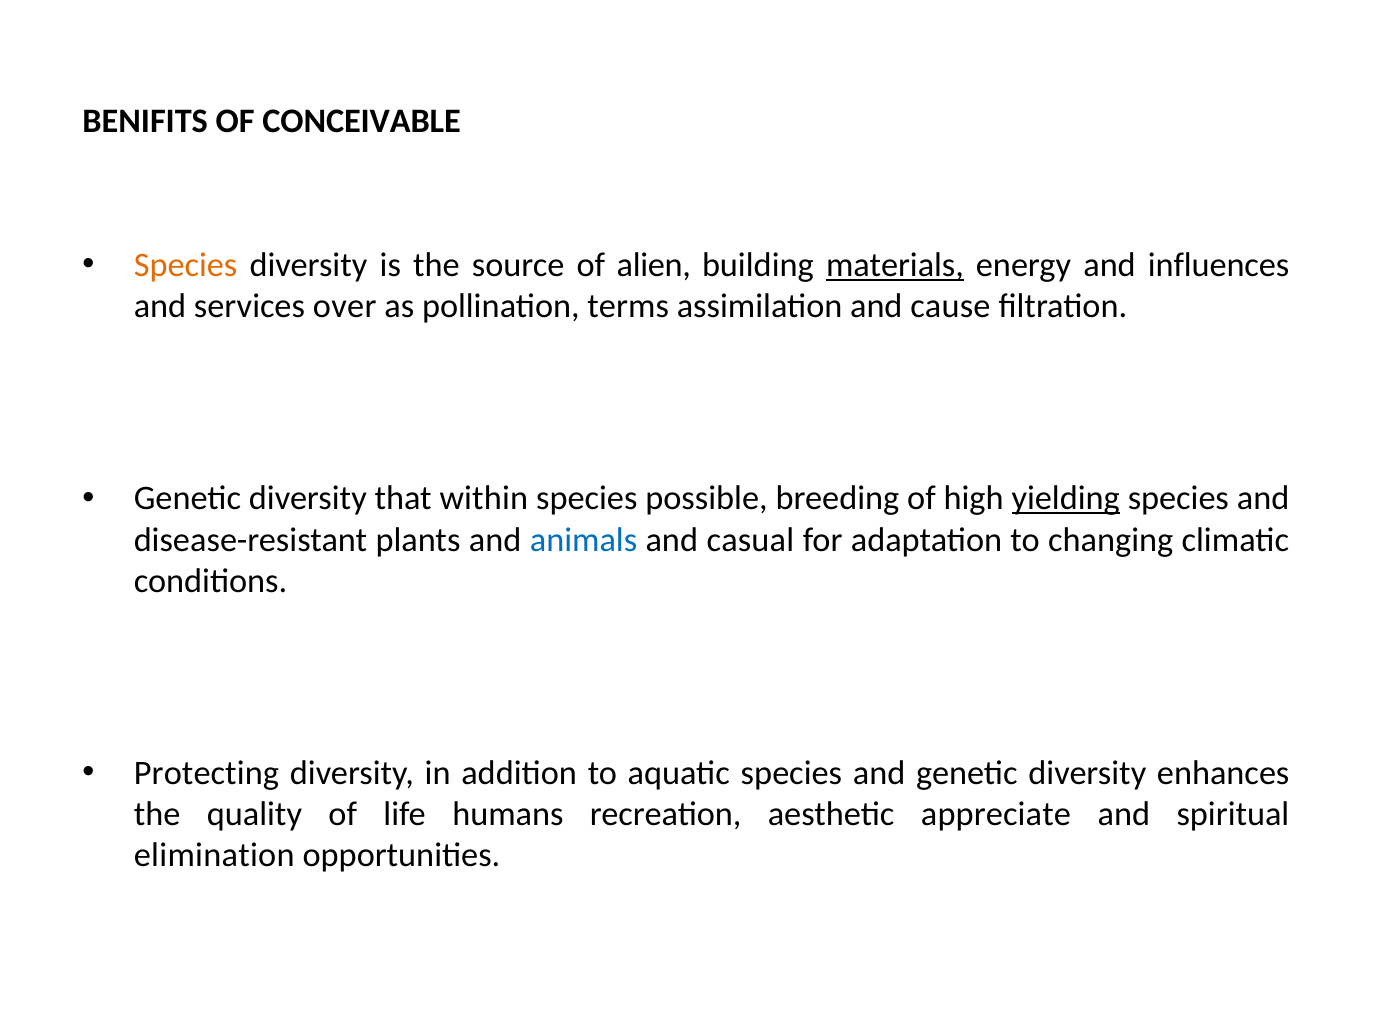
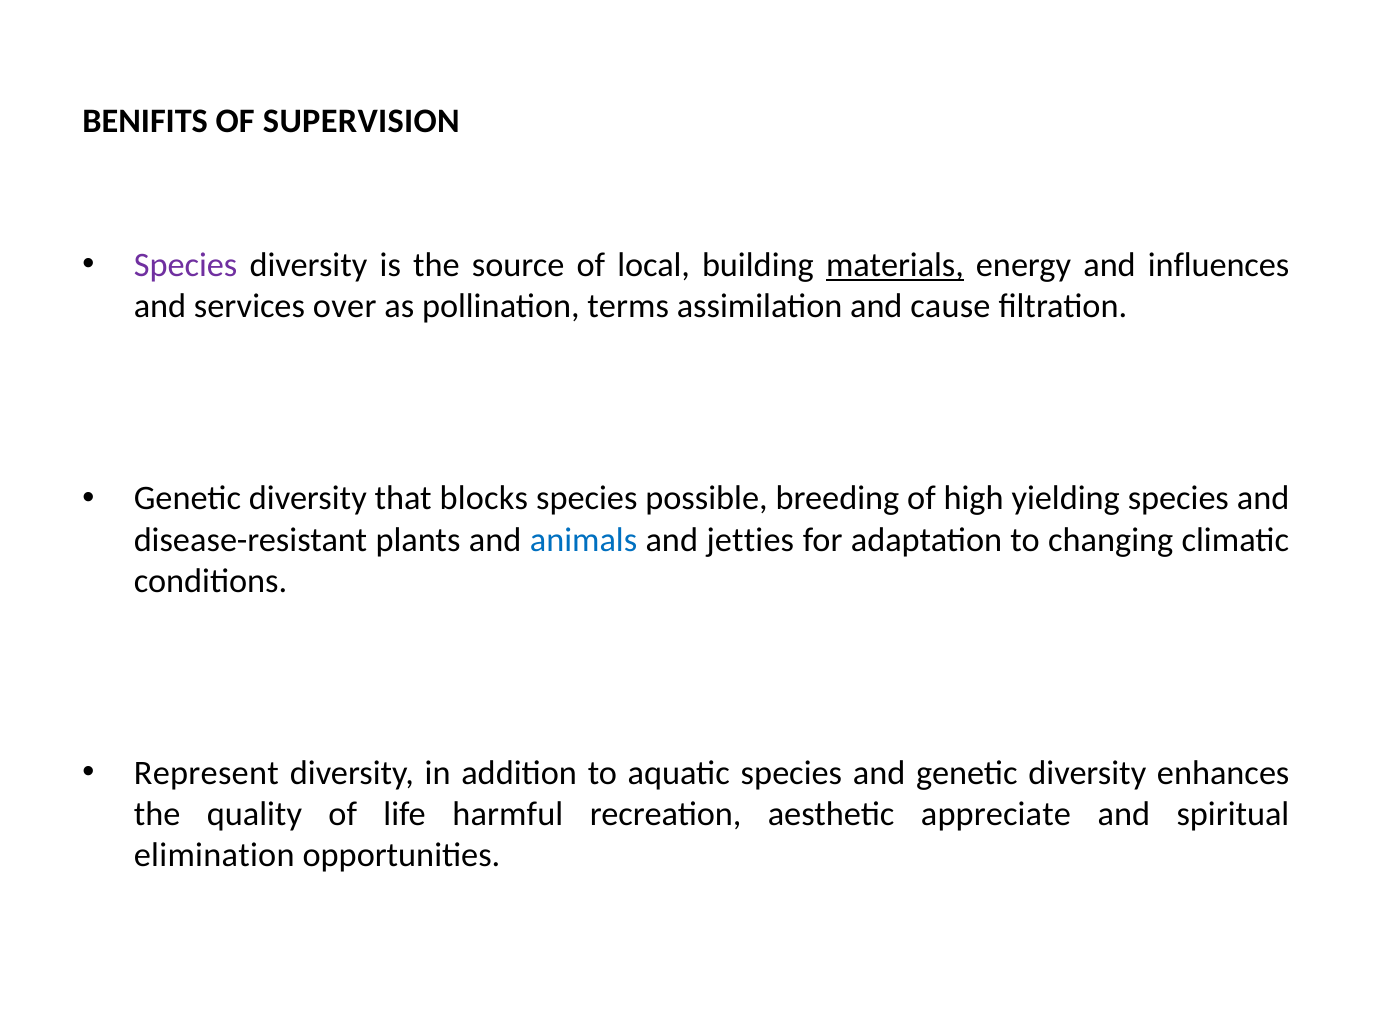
CONCEIVABLE: CONCEIVABLE -> SUPERVISION (361, 121)
Species colour: orange -> purple (186, 266)
alien: alien -> local (654, 266)
within: within -> blocks (484, 499)
yielding underline: present -> none (1066, 499)
casual: casual -> jetties (750, 540)
Protecting: Protecting -> Represent (206, 774)
humans: humans -> harmful (508, 815)
